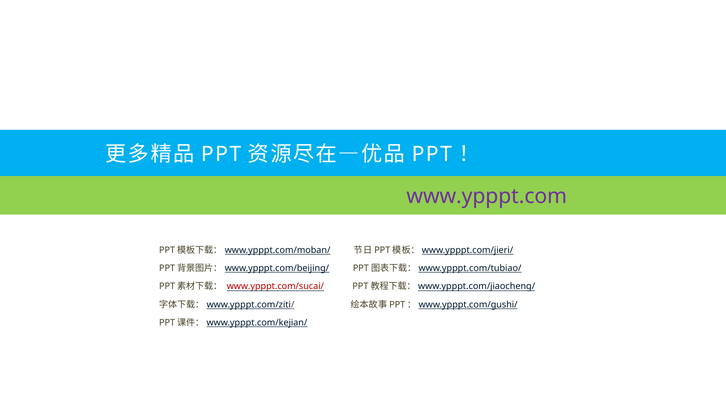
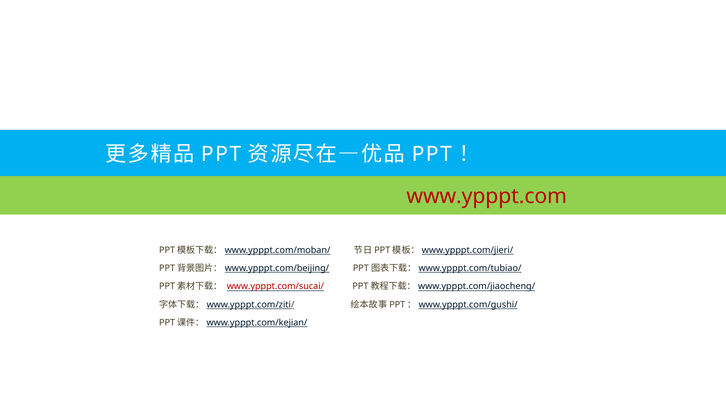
www.ypppt.com colour: purple -> red (487, 197)
